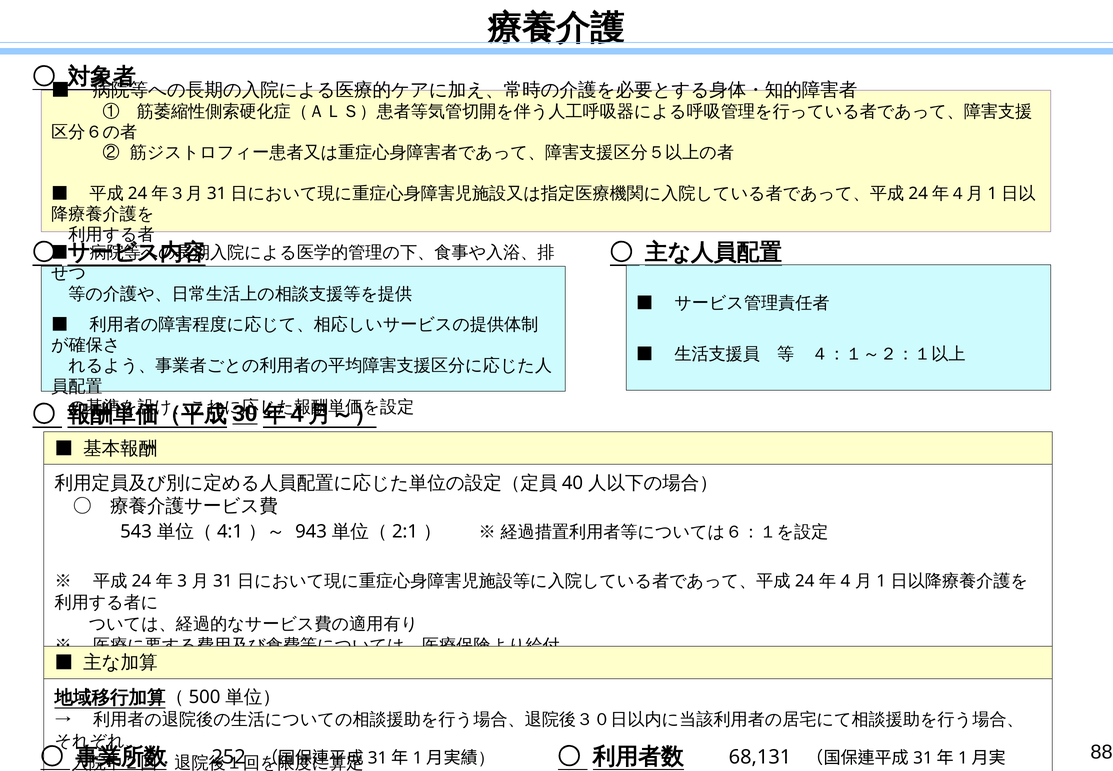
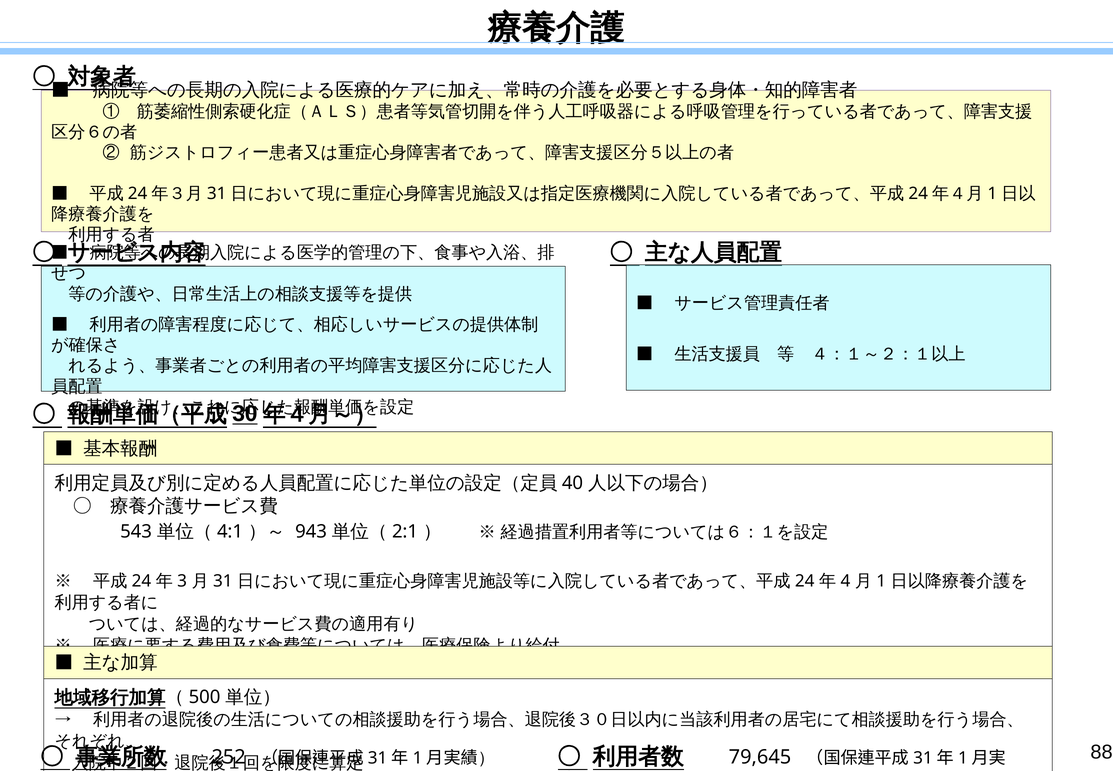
68,131: 68,131 -> 79,645 (760, 757)
